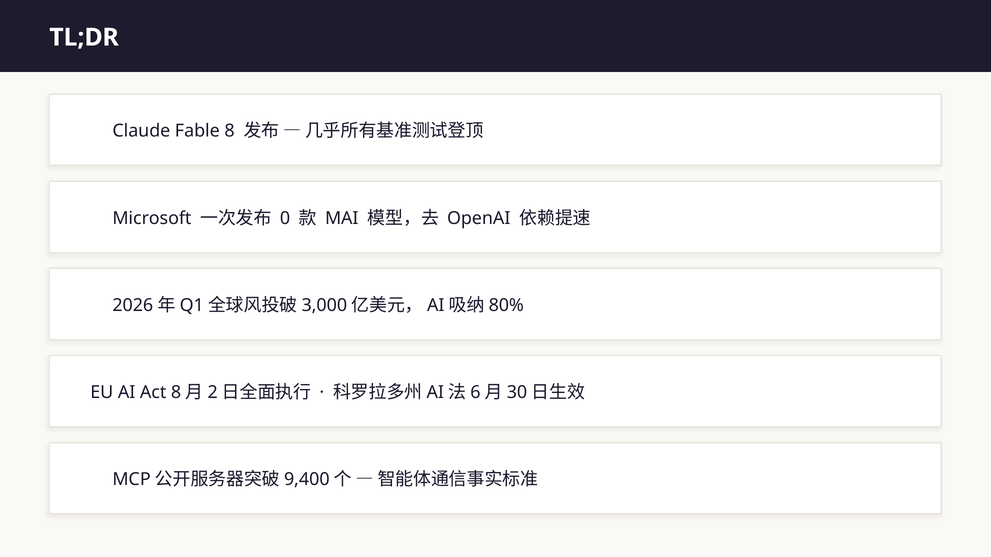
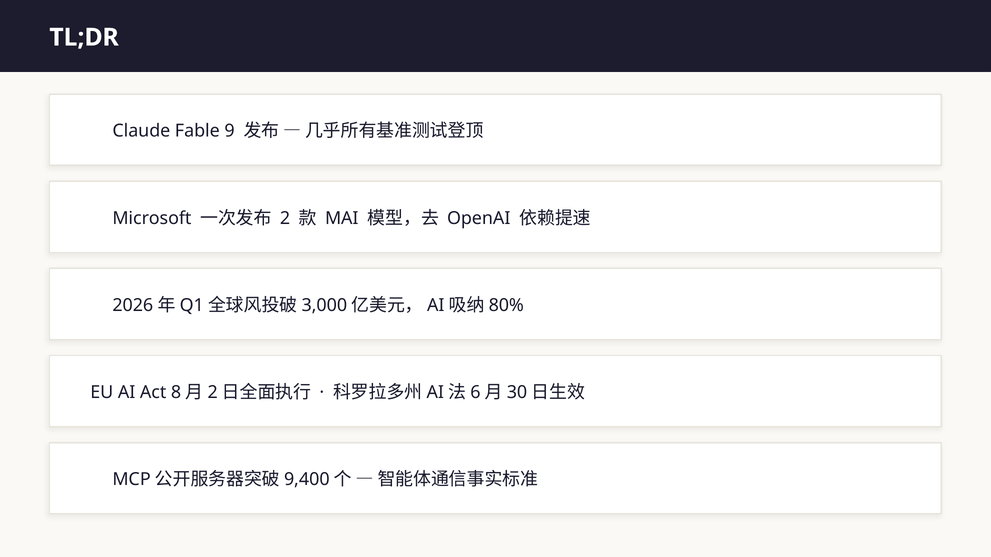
8: 8 -> 9 (230, 131)
0: 0 -> 2 (285, 218)
